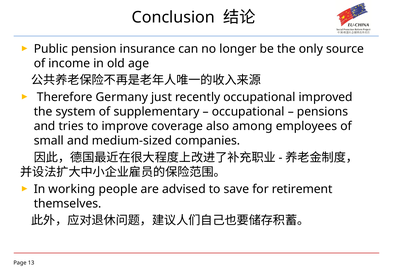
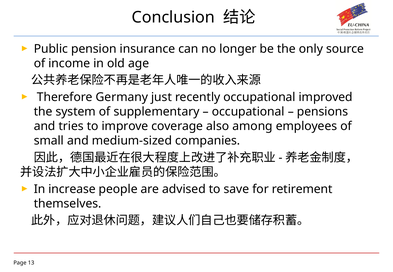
working: working -> increase (72, 189)
